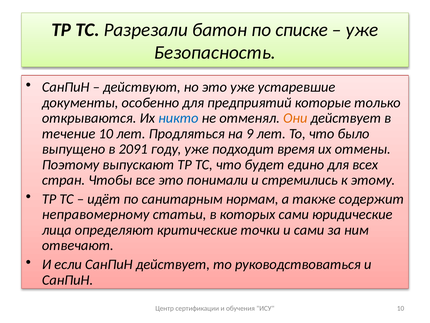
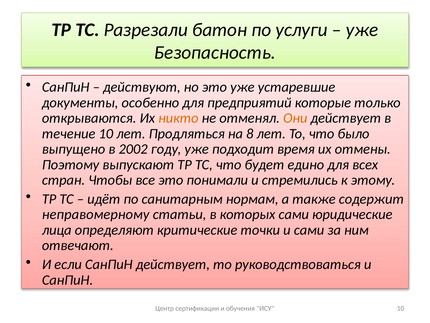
списке: списке -> услуги (302, 30)
никто colour: blue -> orange (178, 118)
9: 9 -> 8 (250, 133)
2091: 2091 -> 2002 (133, 149)
